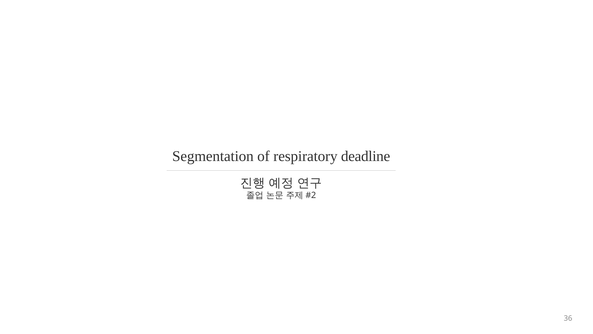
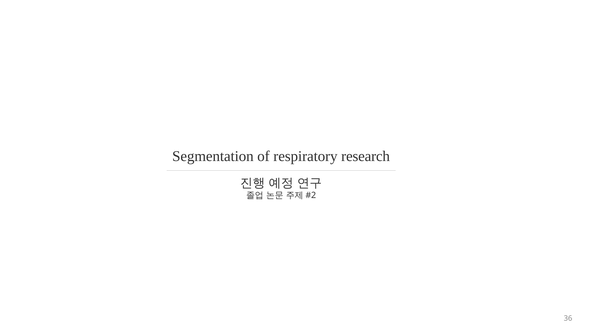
deadline: deadline -> research (366, 156)
